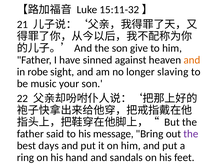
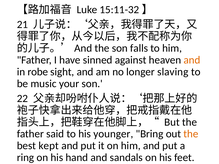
give: give -> falls (139, 48)
message: message -> younger (113, 134)
the colour: purple -> orange (191, 134)
days: days -> kept (49, 146)
